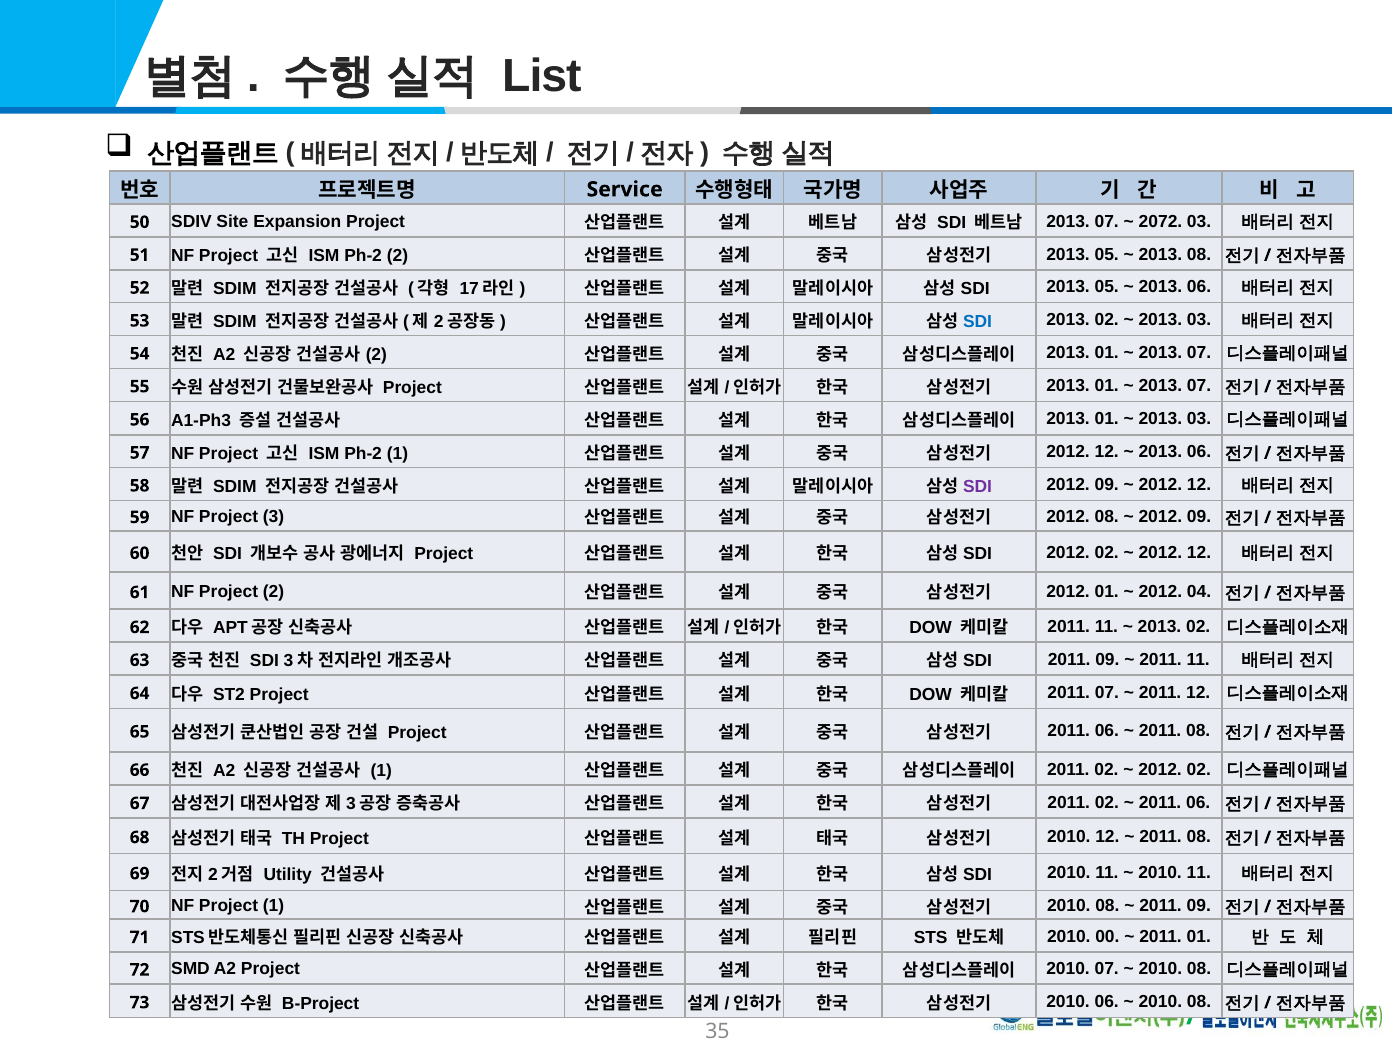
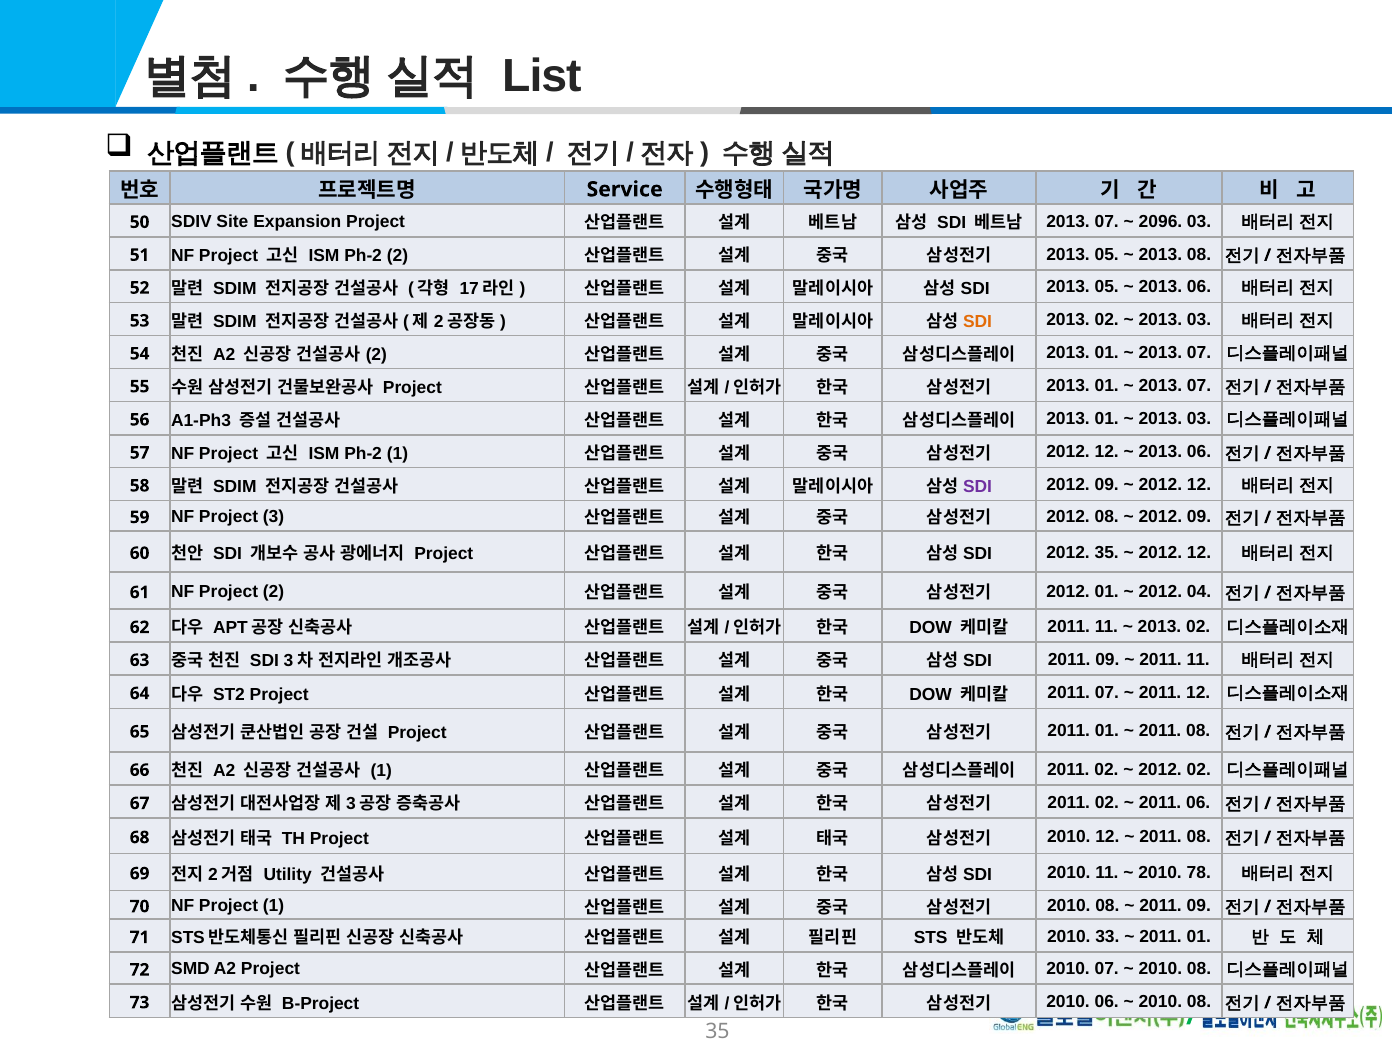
2072: 2072 -> 2096 (1161, 221)
SDI colour: blue -> orange (978, 322)
SDI 2012 02: 02 -> 35 (1107, 552)
06: 06 -> 01 (1107, 731)
11: 11 -> 78 (1199, 873)
00: 00 -> 33 (1107, 937)
